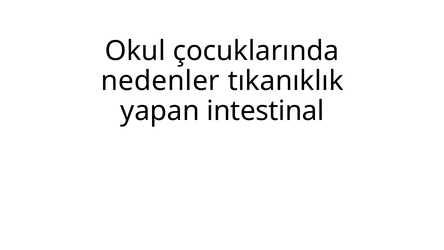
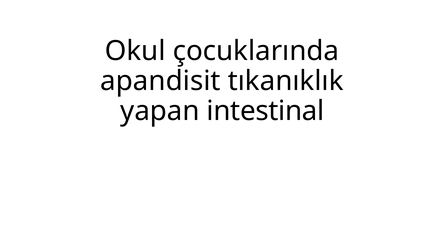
nedenler: nedenler -> apandisit (160, 81)
